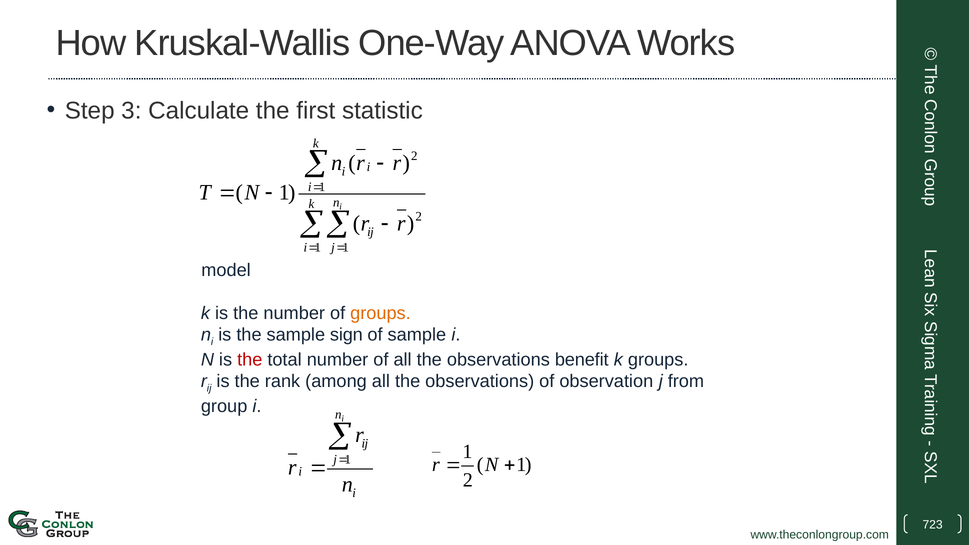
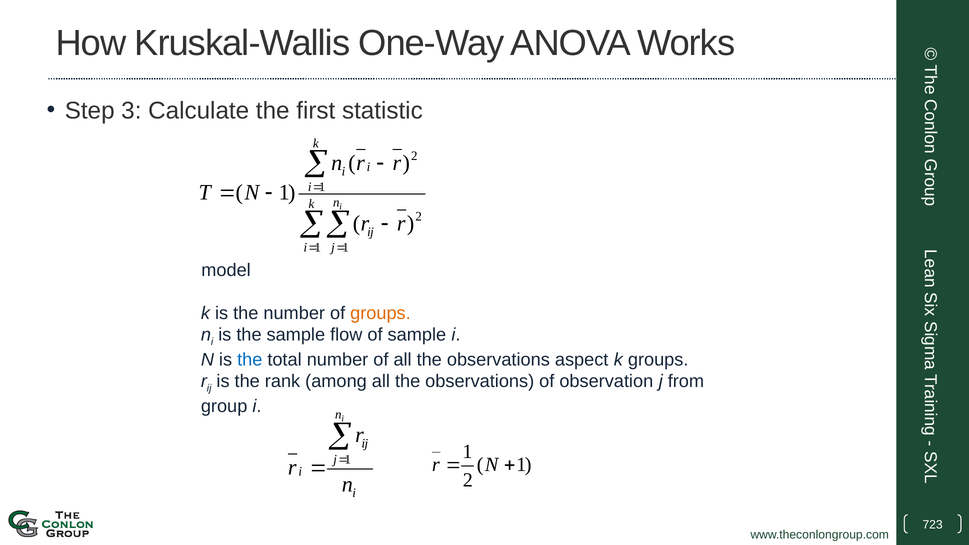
sign: sign -> flow (346, 335)
the colour: red -> blue (250, 360)
benefit: benefit -> aspect (582, 360)
